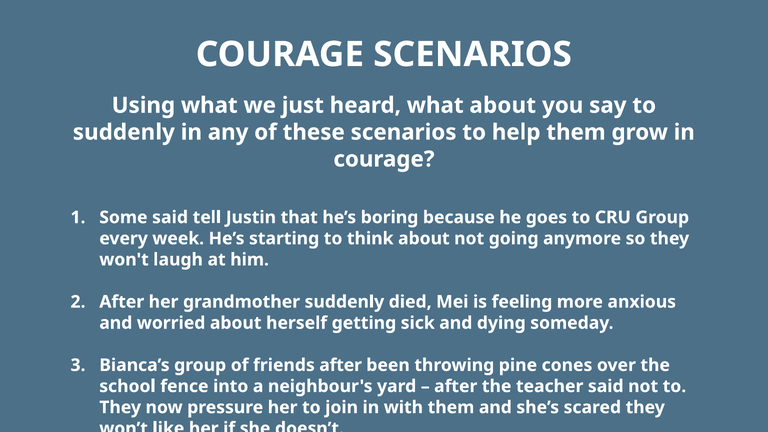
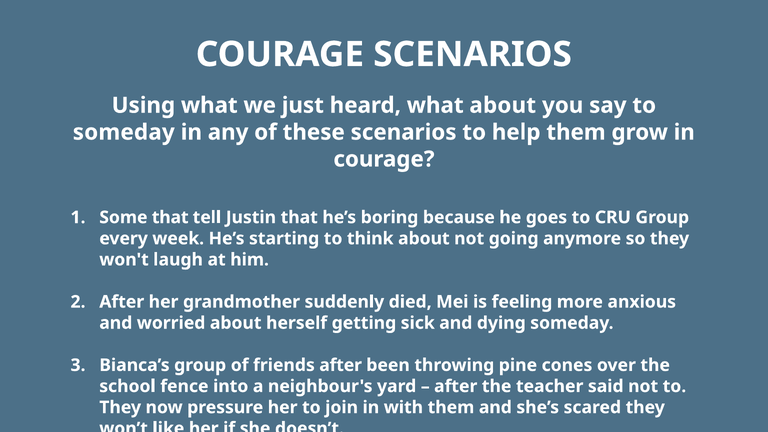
suddenly: suddenly -> someday (124, 132)
Some said: said -> that (170, 217)
